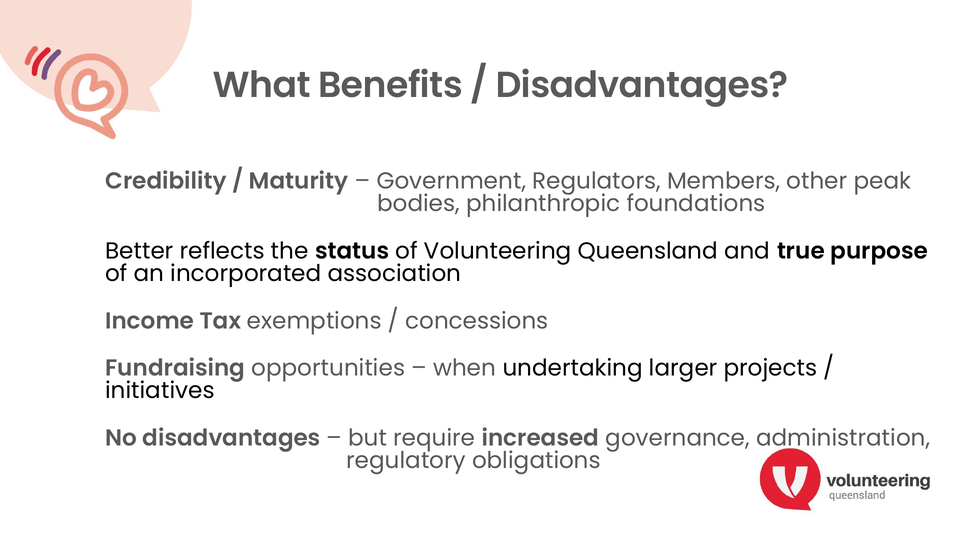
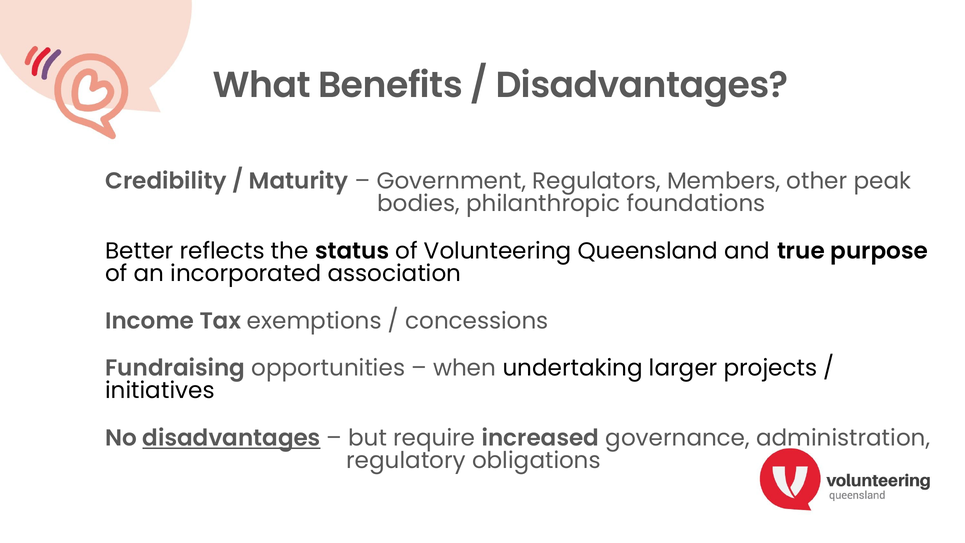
disadvantages underline: none -> present (232, 438)
